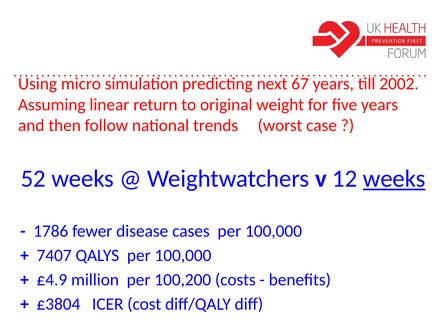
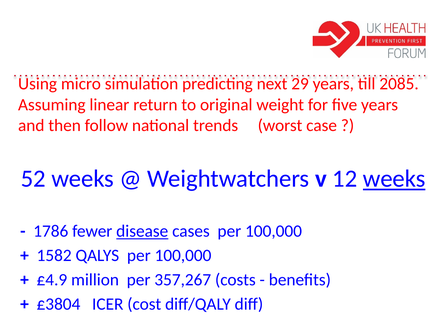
67: 67 -> 29 (300, 84)
2002: 2002 -> 2085 (399, 84)
disease underline: none -> present (142, 231)
7407: 7407 -> 1582 (54, 255)
100,200: 100,200 -> 357,267 (183, 280)
